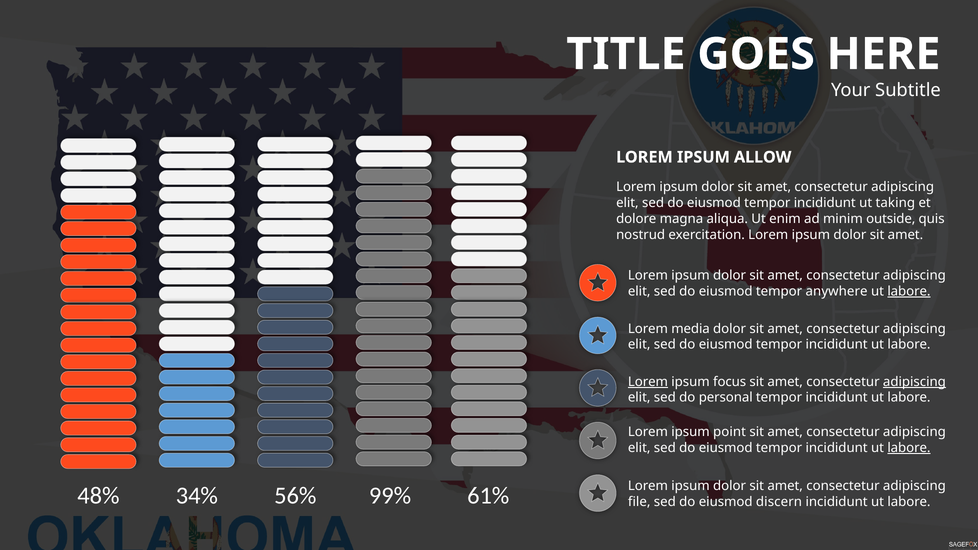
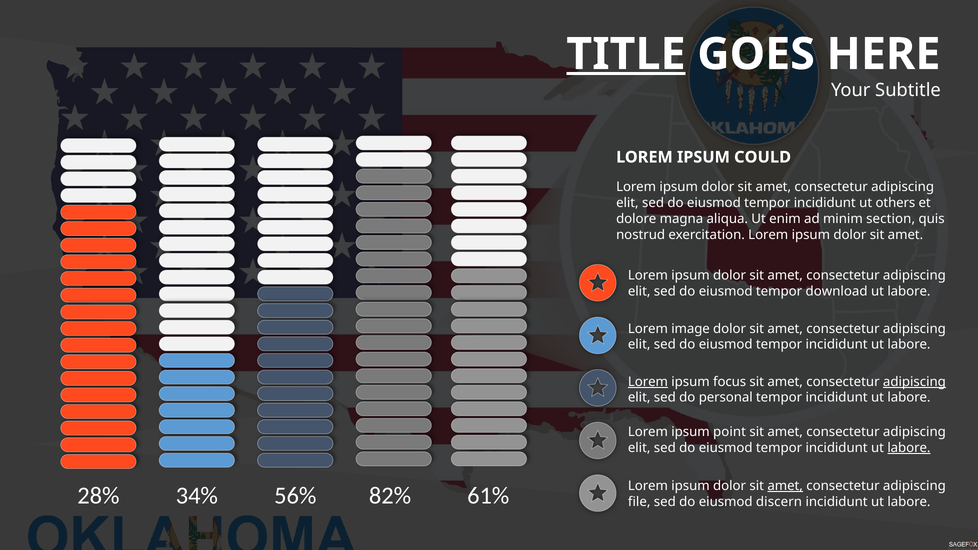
TITLE underline: none -> present (626, 54)
ALLOW: ALLOW -> COULD (763, 157)
taking: taking -> others (895, 203)
outside: outside -> section (891, 219)
anywhere: anywhere -> download (837, 291)
labore underline: present -> none (909, 291)
media: media -> image (691, 329)
amet underline: none -> present (785, 486)
48%: 48% -> 28% (98, 496)
99%: 99% -> 82% (390, 496)
